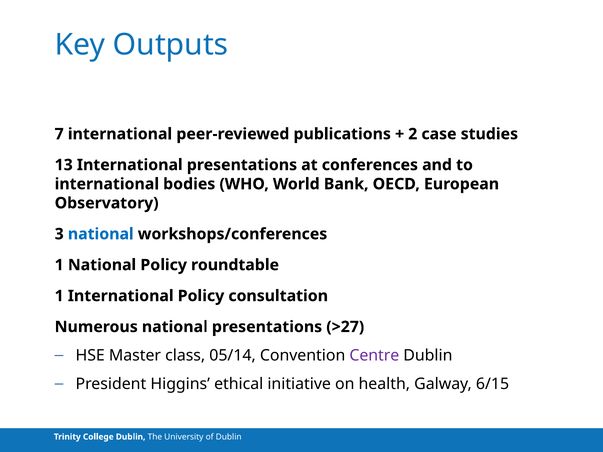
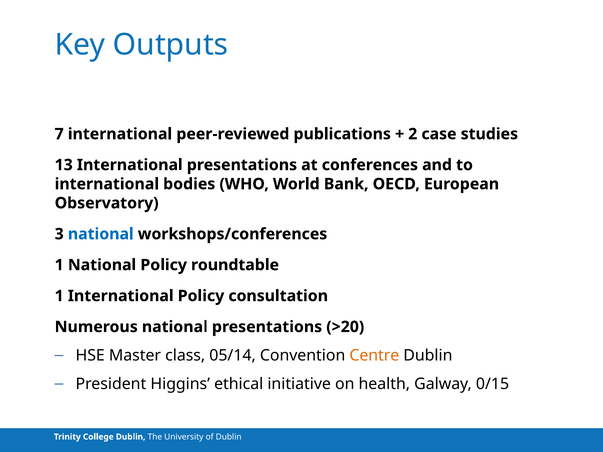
>27: >27 -> >20 (345, 327)
Centre colour: purple -> orange (374, 356)
6/15: 6/15 -> 0/15 (493, 384)
